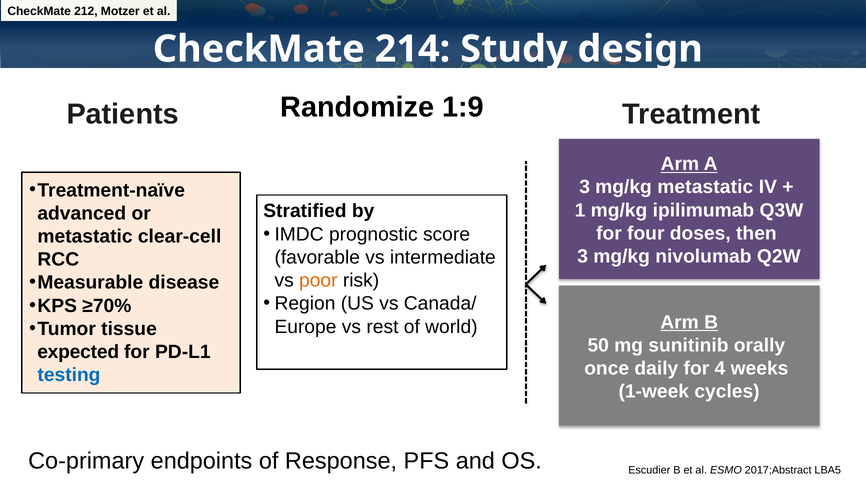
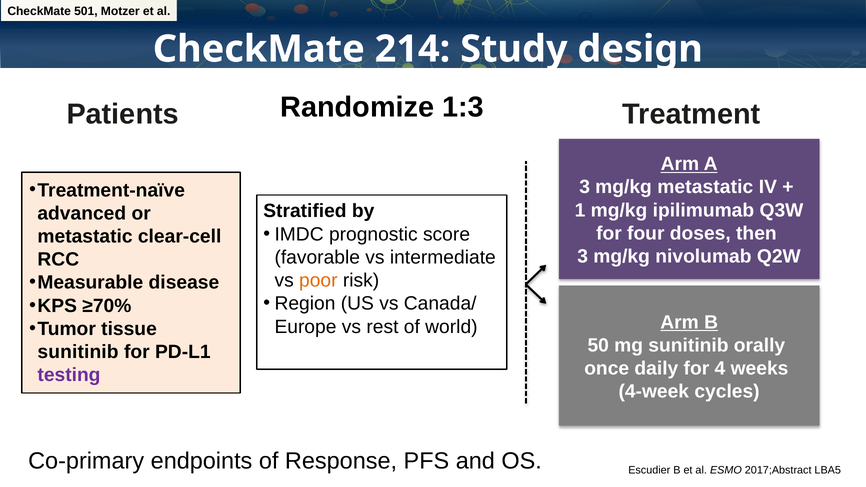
212: 212 -> 501 (86, 11)
1:9: 1:9 -> 1:3 (463, 107)
expected: expected -> sunitinib (78, 352)
testing colour: blue -> purple (69, 375)
1-week: 1-week -> 4-week (654, 392)
